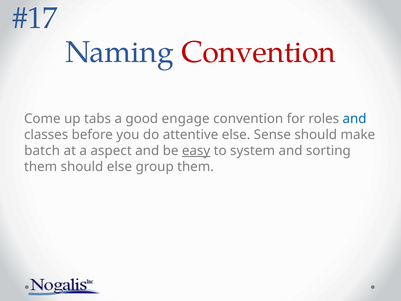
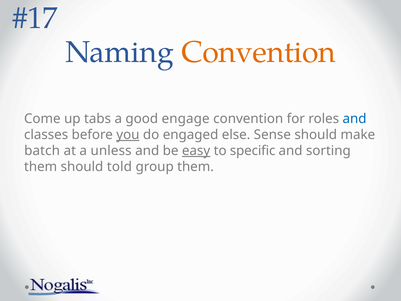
Convention colour: red -> orange (259, 52)
you underline: none -> present (128, 135)
attentive: attentive -> engaged (191, 135)
aspect: aspect -> unless (111, 151)
system: system -> specific (253, 151)
should else: else -> told (119, 167)
